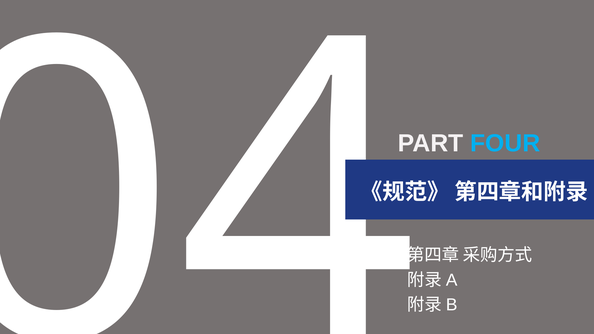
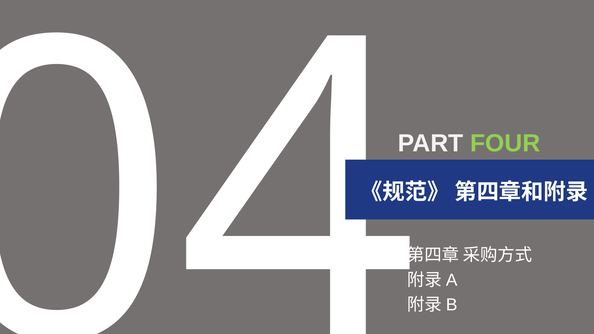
FOUR colour: light blue -> light green (505, 143)
